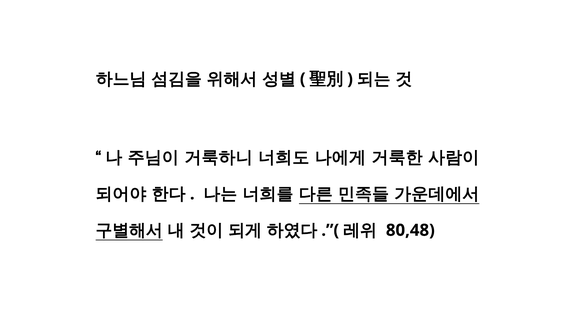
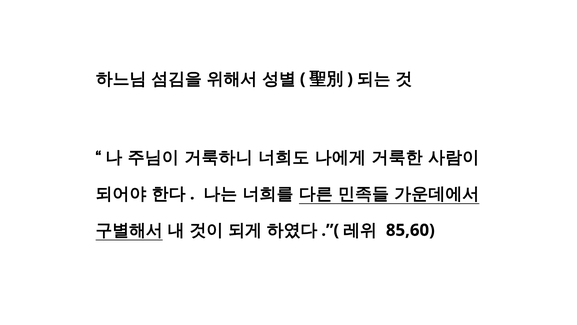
80,48: 80,48 -> 85,60 (410, 230)
